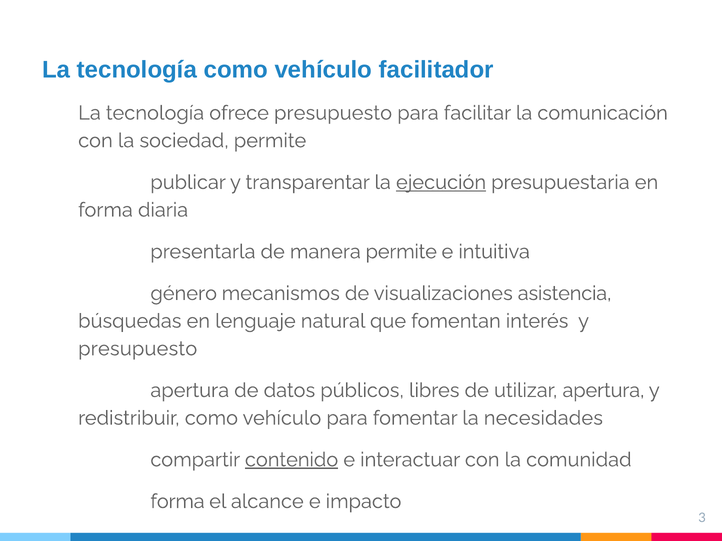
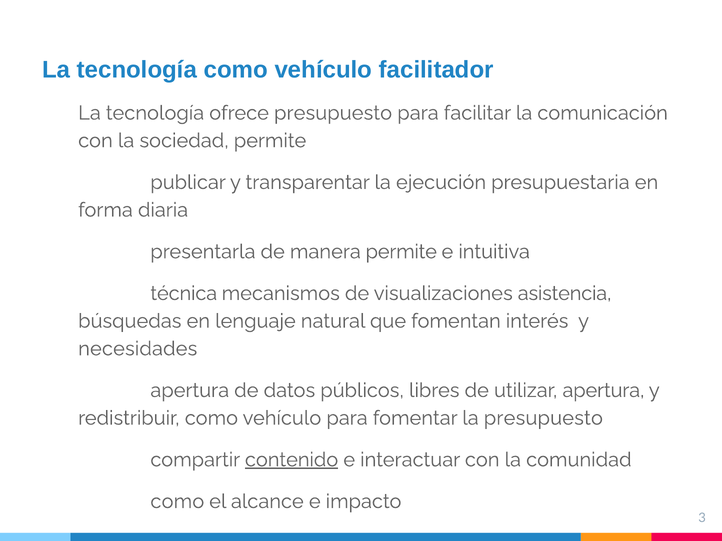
ejecución underline: present -> none (441, 182)
género: género -> técnica (184, 294)
presupuesto: presupuesto -> necesidades (138, 349)
la necesidades: necesidades -> presupuesto (543, 418)
forma: forma -> como (177, 502)
